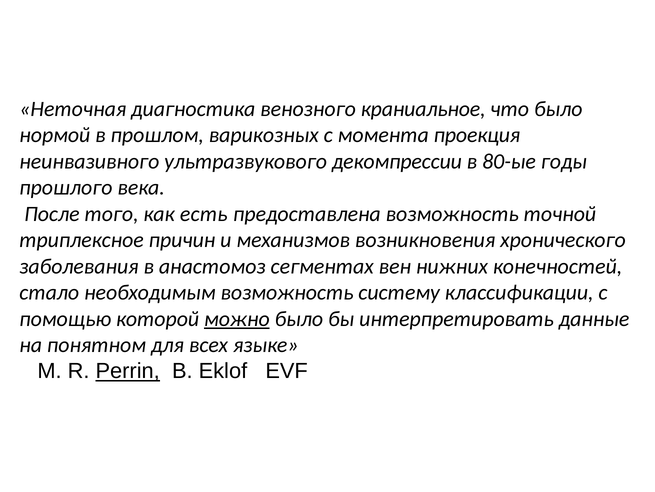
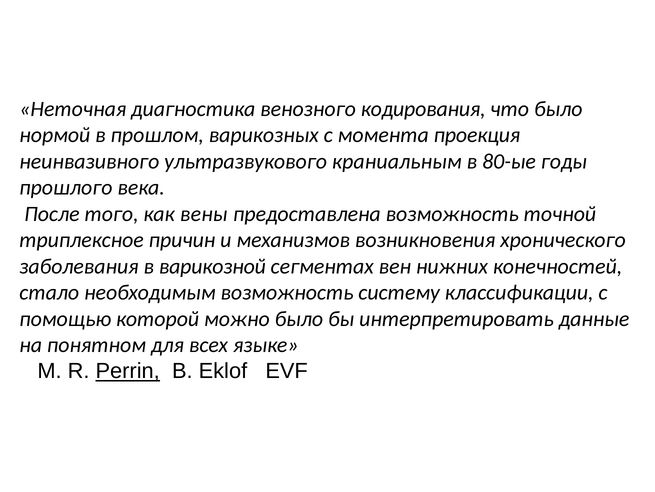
краниальное: краниальное -> кодирования (423, 109)
декомпрессии: декомпрессии -> краниальным (397, 161)
есть: есть -> вены (204, 214)
анастомоз: анастомоз -> варикозной (212, 266)
можно underline: present -> none (237, 318)
